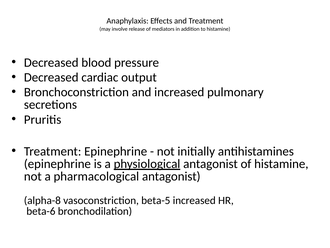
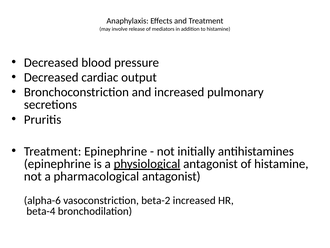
alpha-8: alpha-8 -> alpha-6 (42, 200)
beta-5: beta-5 -> beta-2 (156, 200)
beta-6: beta-6 -> beta-4 (41, 211)
